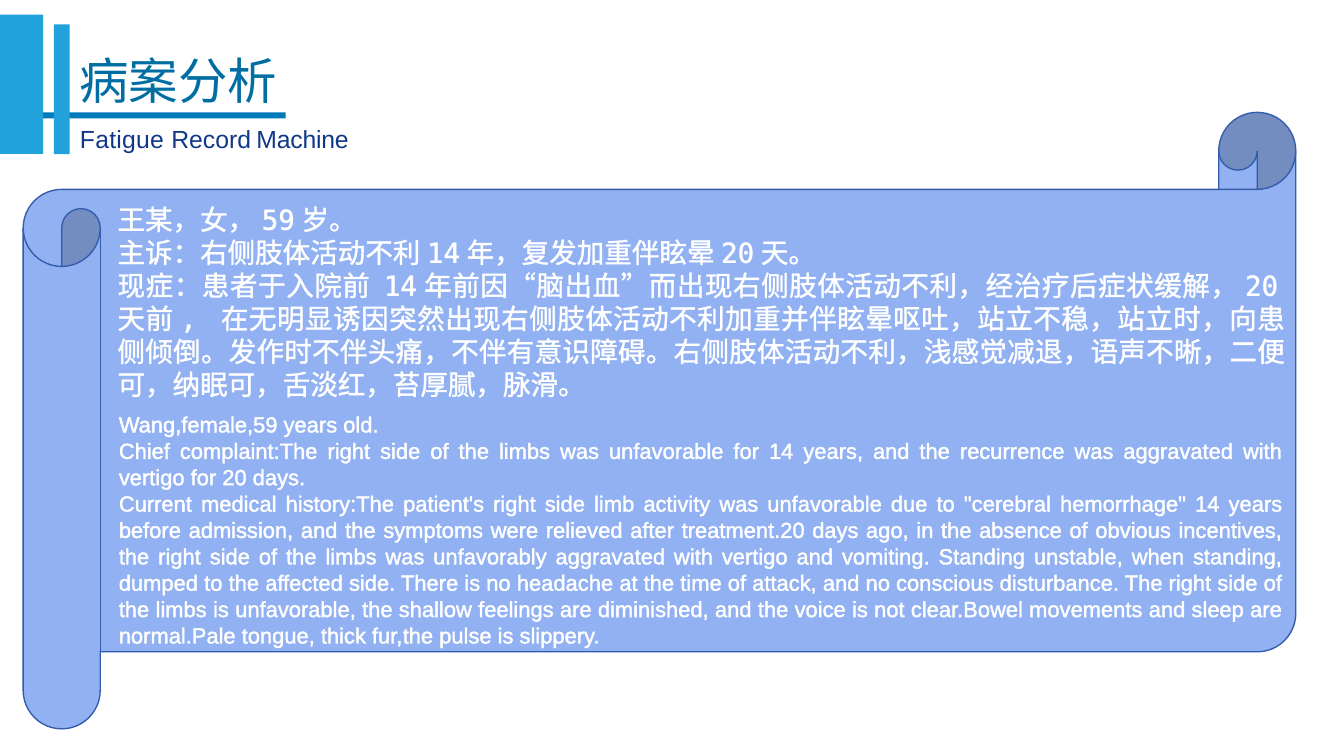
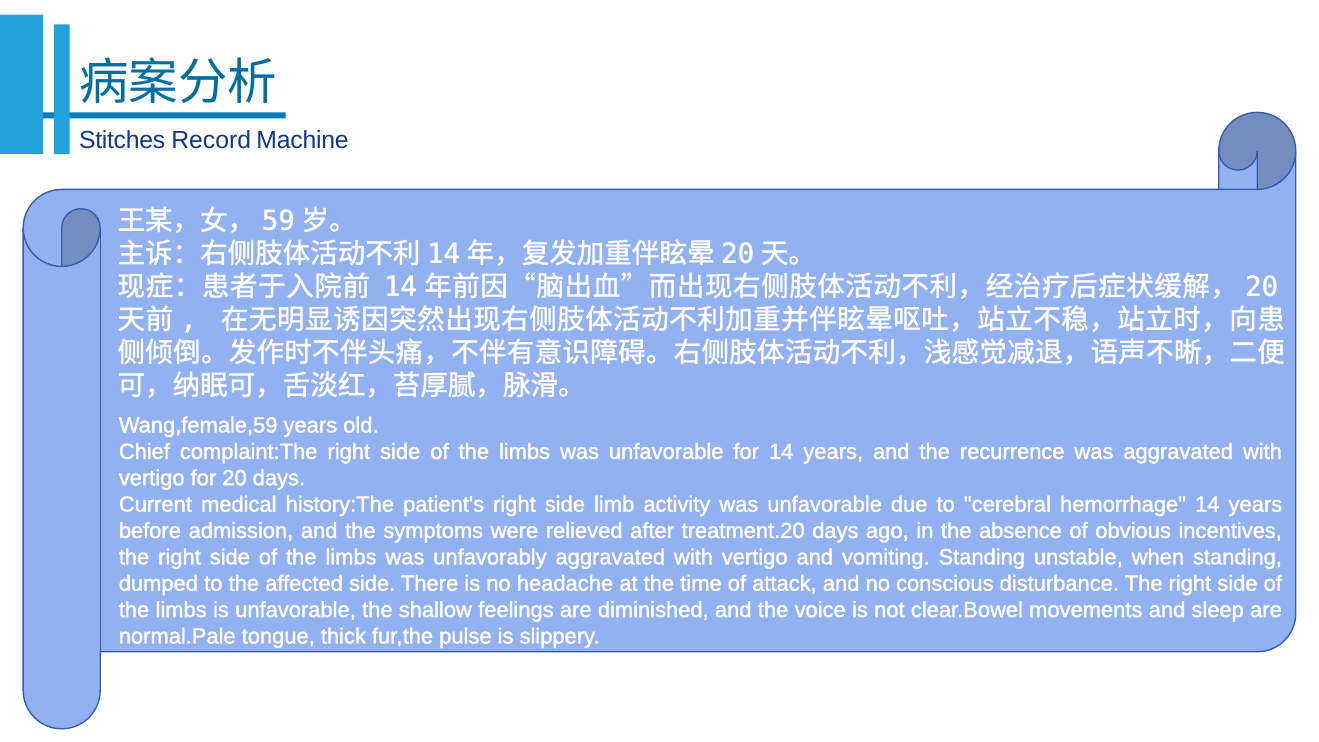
Fatigue: Fatigue -> Stitches (122, 140)
